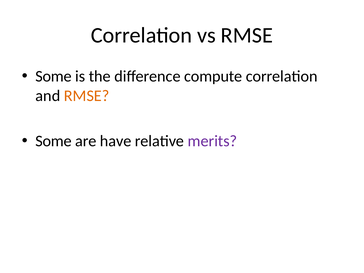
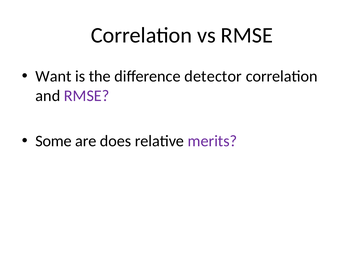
Some: Some -> Want (53, 76)
compute: compute -> detector (213, 76)
RMSE colour: orange -> purple (87, 96)
have: have -> does (116, 141)
